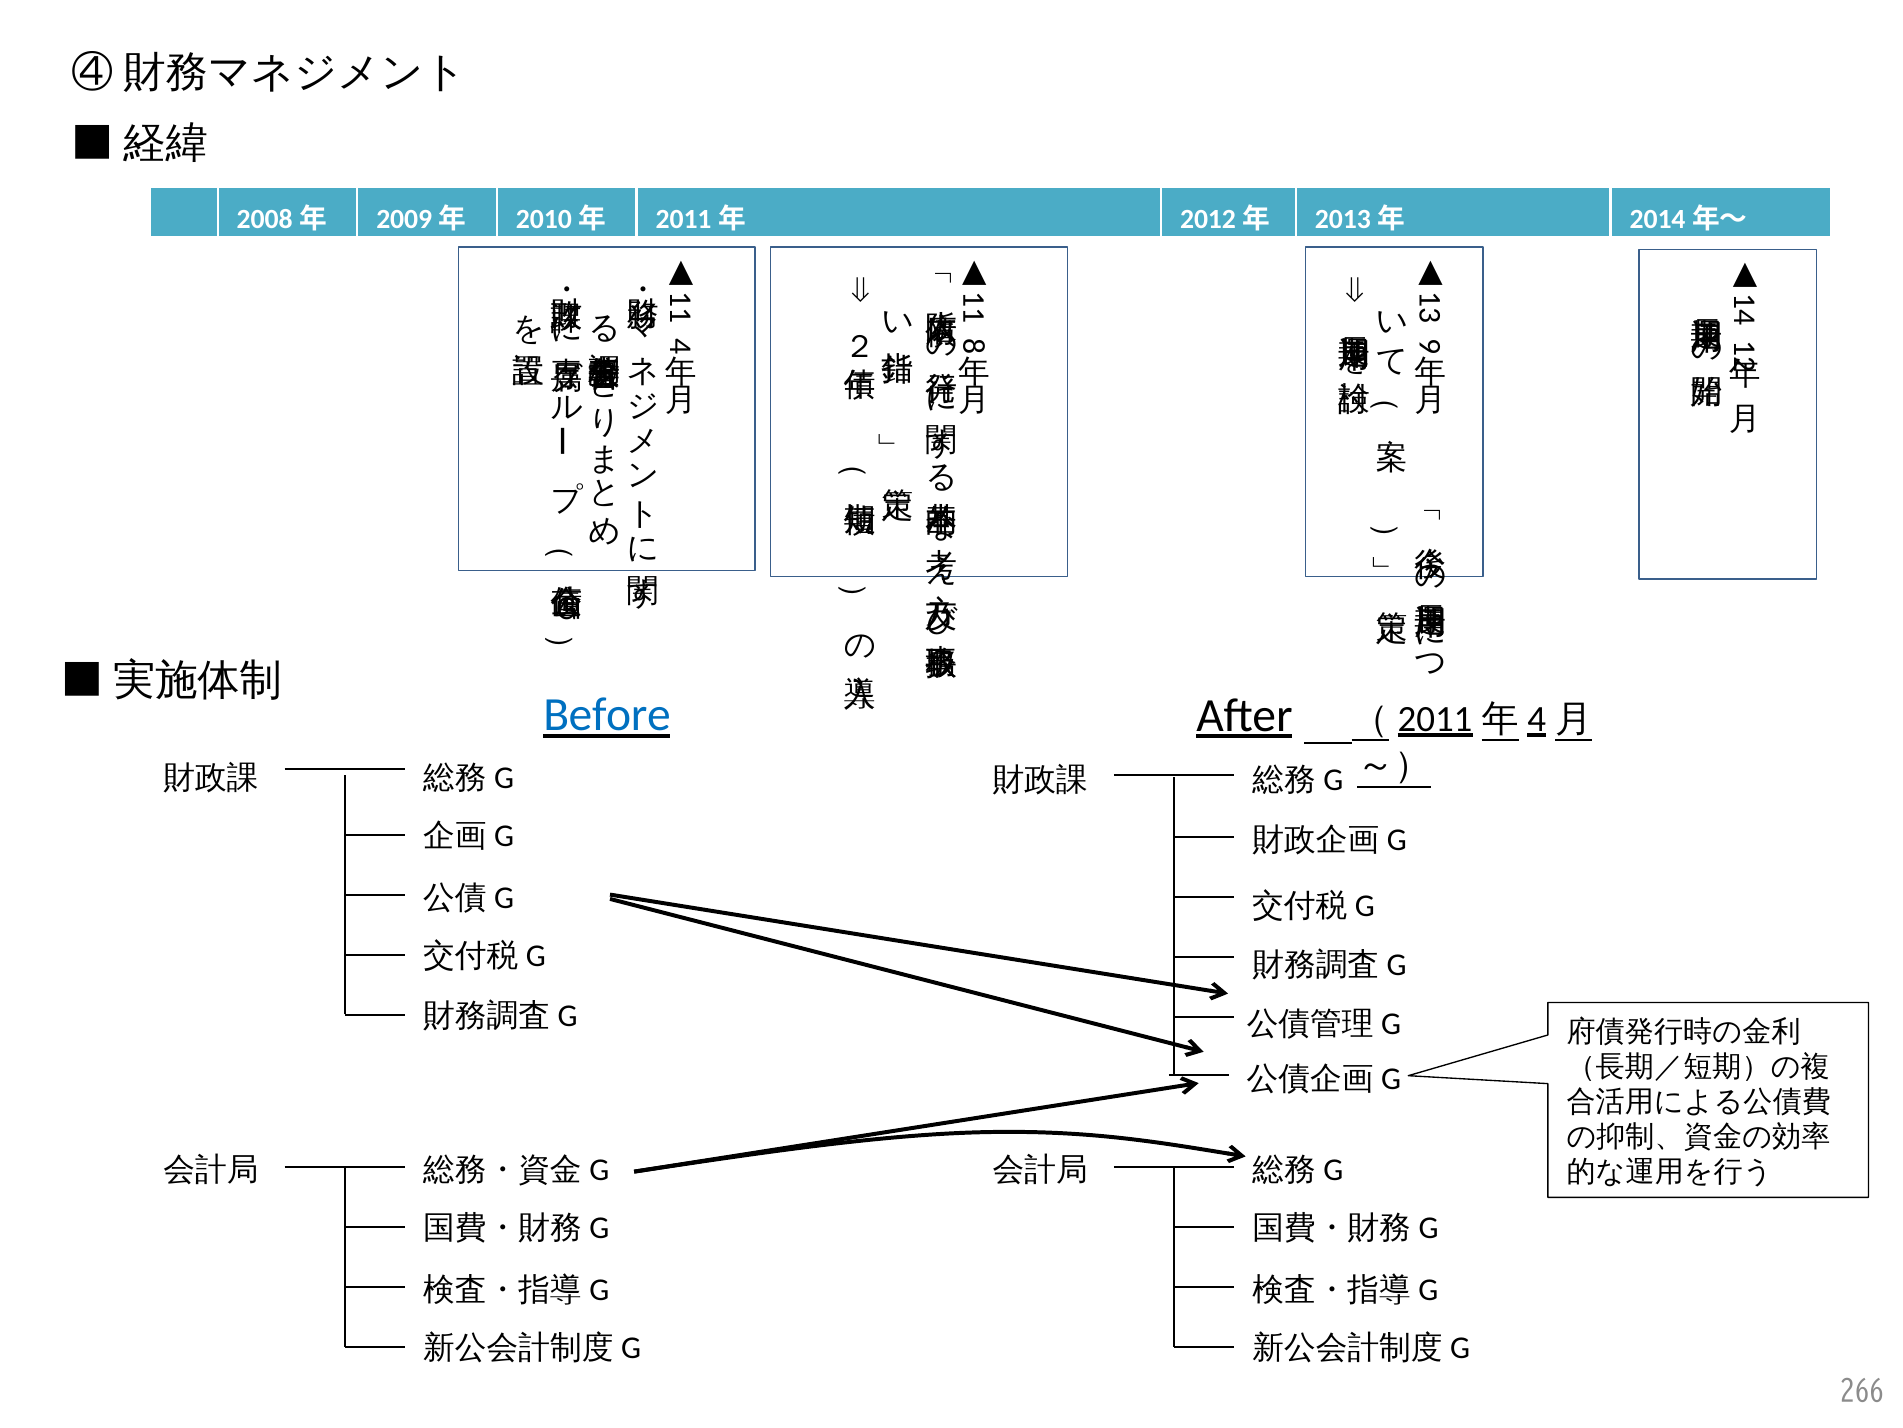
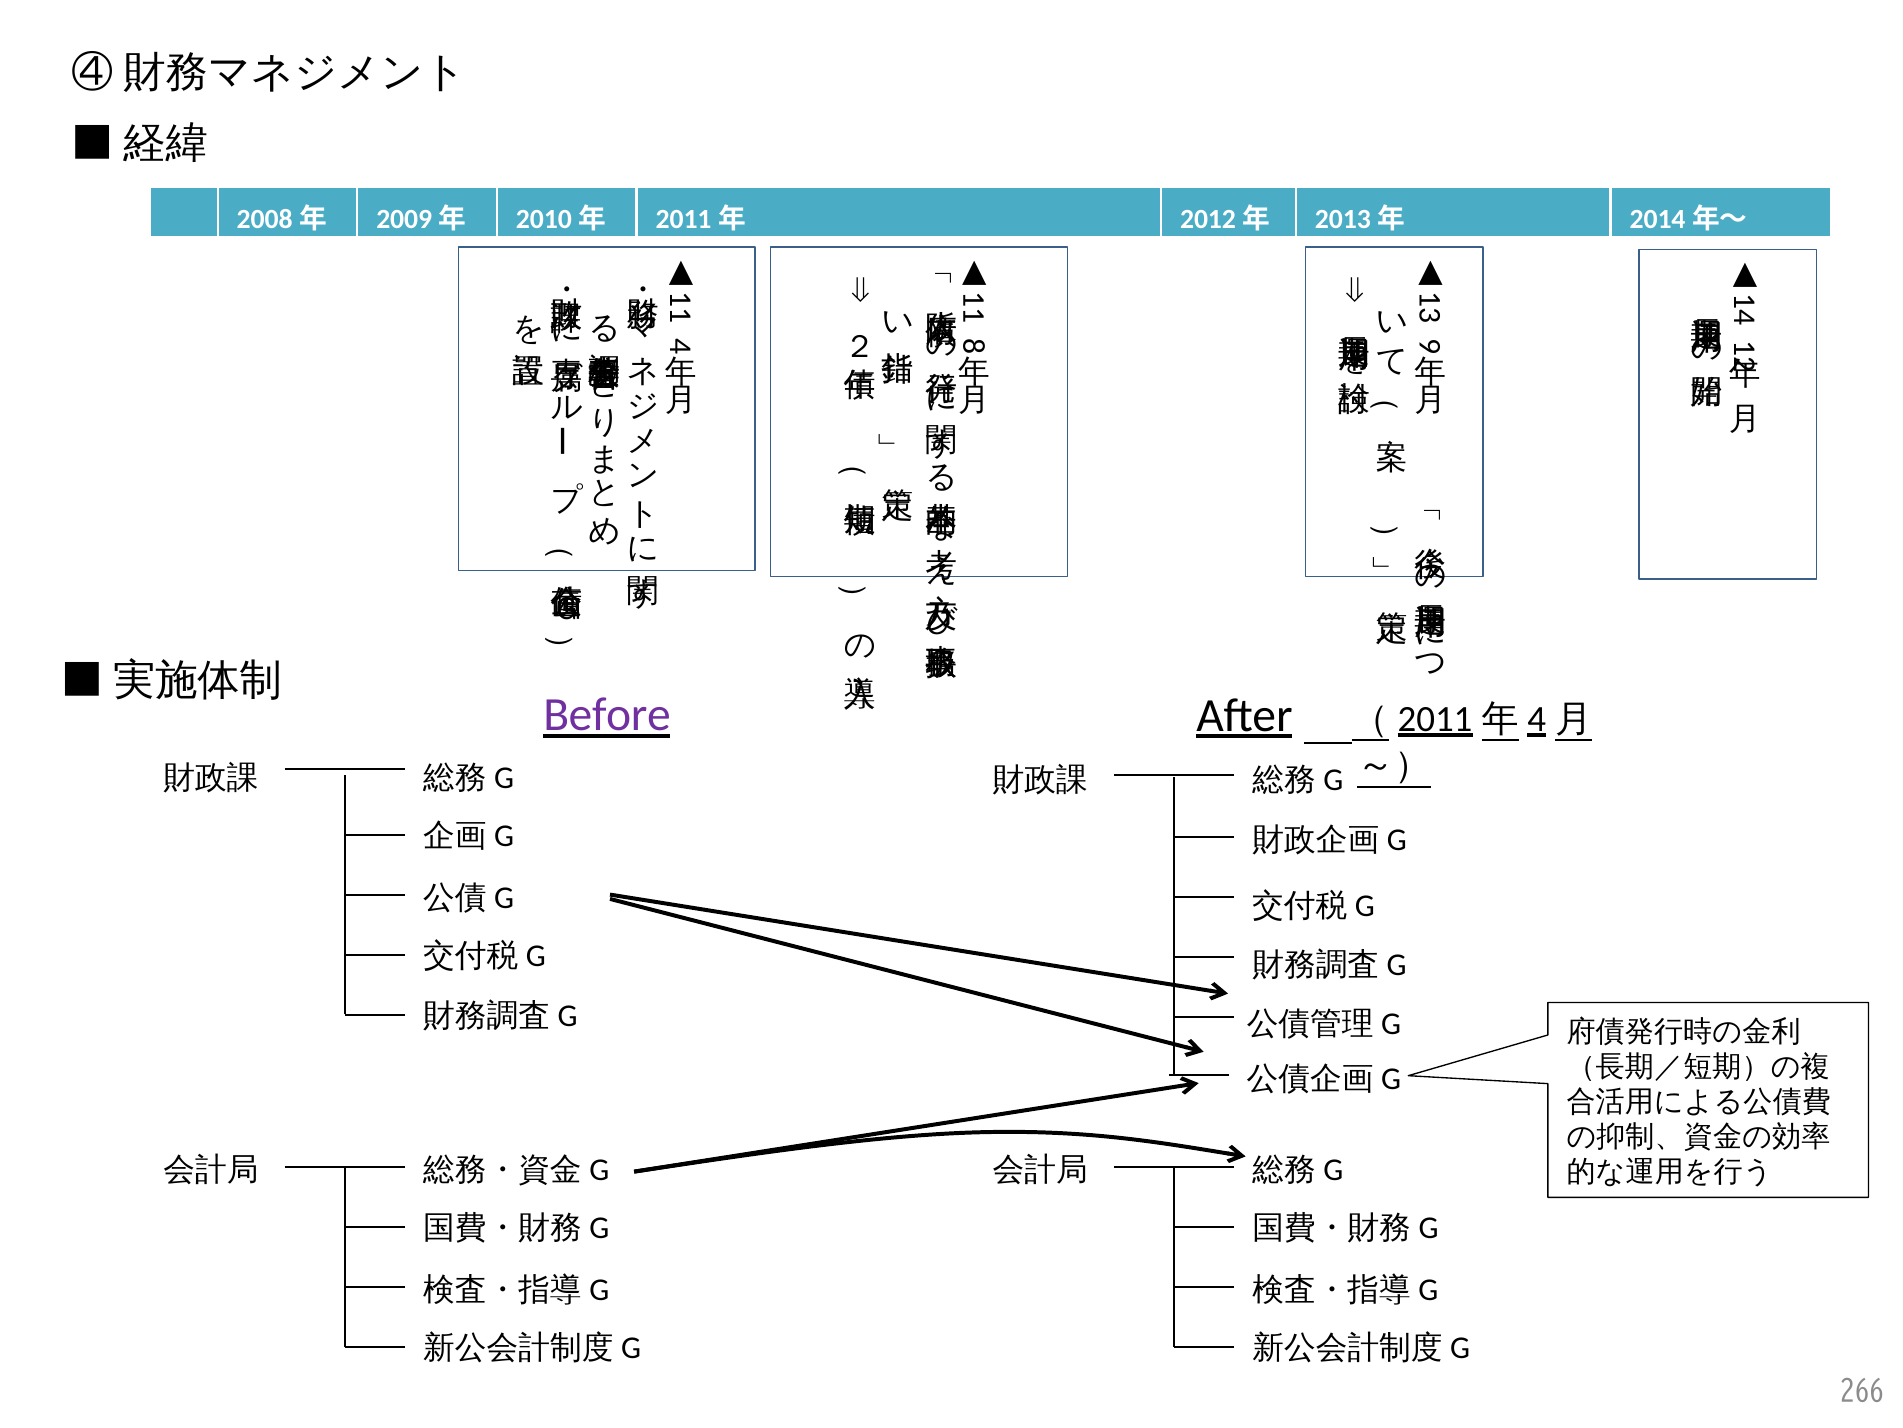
Before colour: blue -> purple (607, 715)
